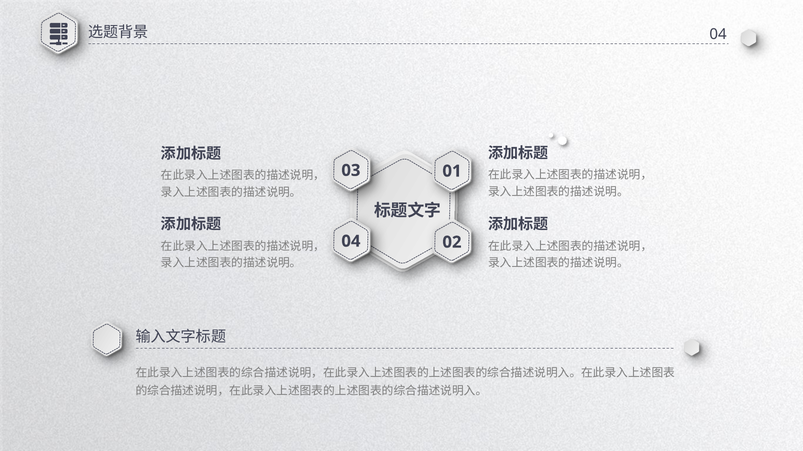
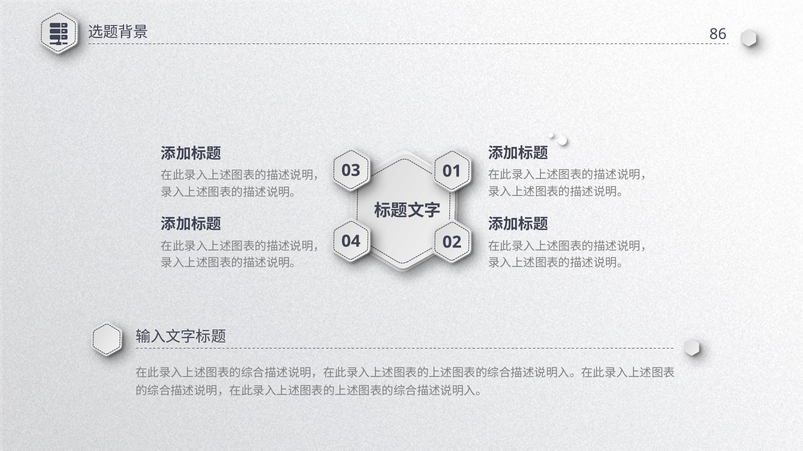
04: 04 -> 86 (718, 34)
